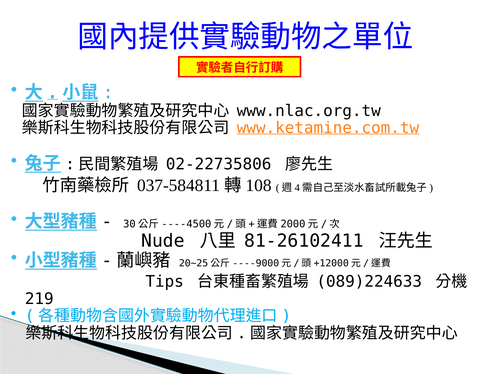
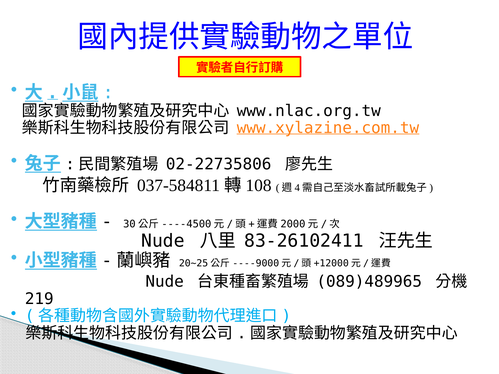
www.ketamine.com.tw: www.ketamine.com.tw -> www.xylazine.com.tw (328, 128)
81-26102411: 81-26102411 -> 83-26102411 (304, 241)
Tips: Tips -> Nude (165, 282)
089)224633: 089)224633 -> 089)489965 (369, 282)
